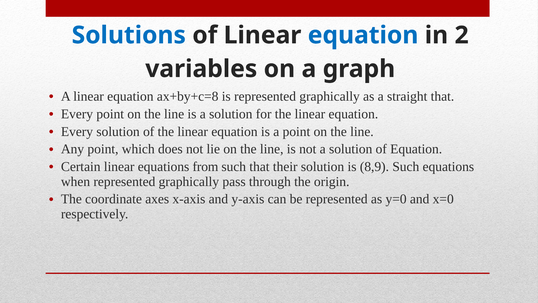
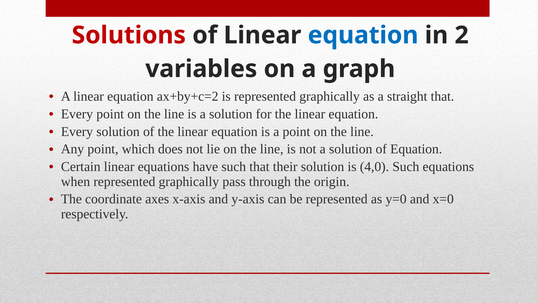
Solutions colour: blue -> red (129, 35)
ax+by+c=8: ax+by+c=8 -> ax+by+c=2 (188, 96)
from: from -> have (205, 167)
8,9: 8,9 -> 4,0 (374, 167)
